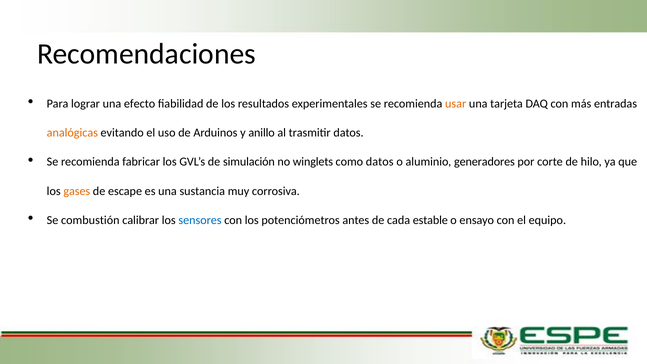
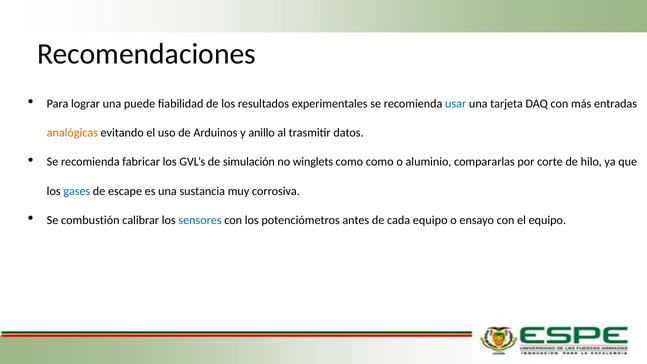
efecto: efecto -> puede (140, 104)
usar colour: orange -> blue (456, 104)
como datos: datos -> como (380, 162)
generadores: generadores -> compararlas (484, 162)
gases colour: orange -> blue (77, 191)
cada estable: estable -> equipo (430, 220)
